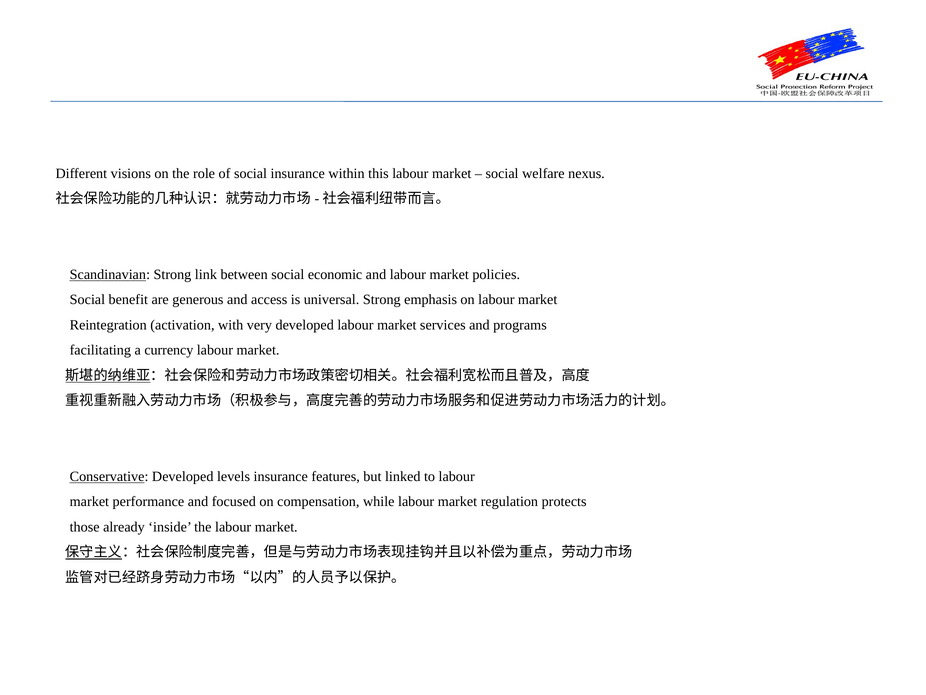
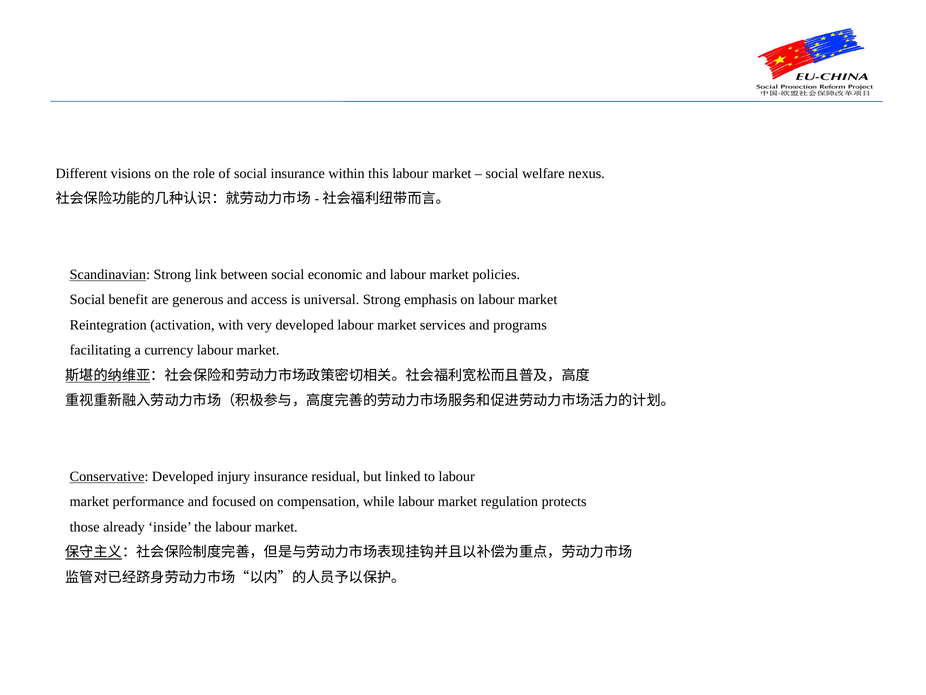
levels: levels -> injury (234, 476)
features: features -> residual (336, 476)
